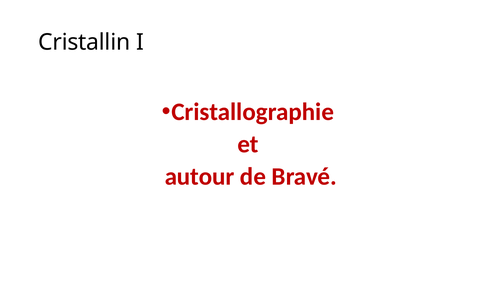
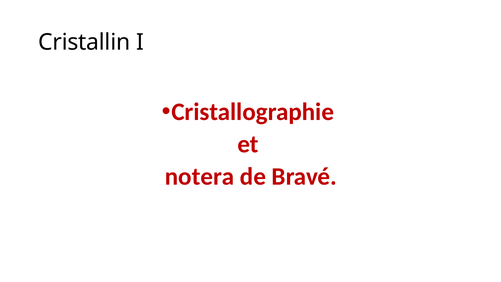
autour: autour -> notera (200, 176)
